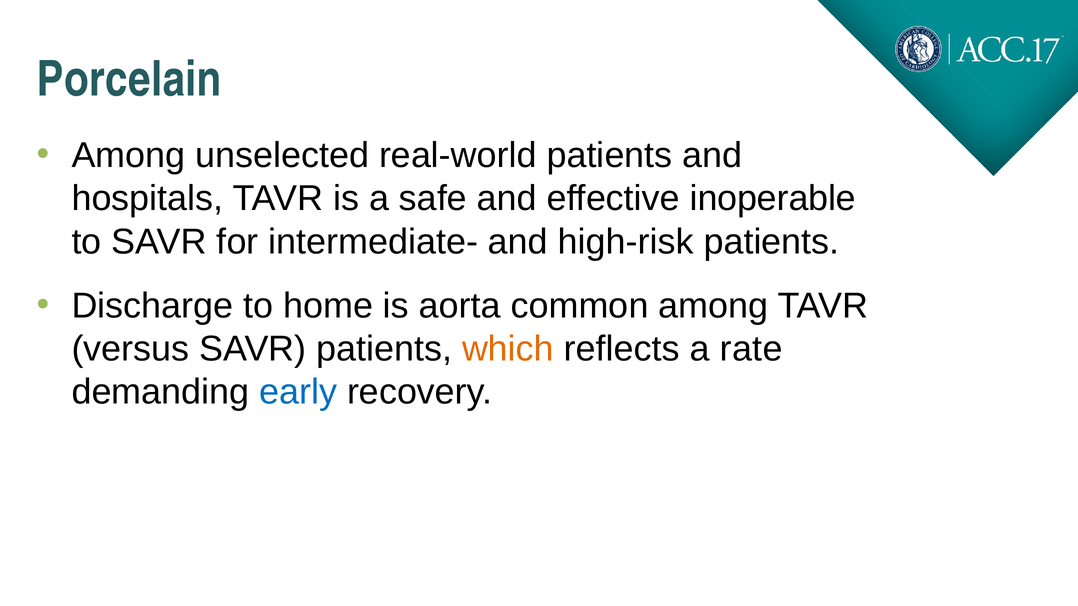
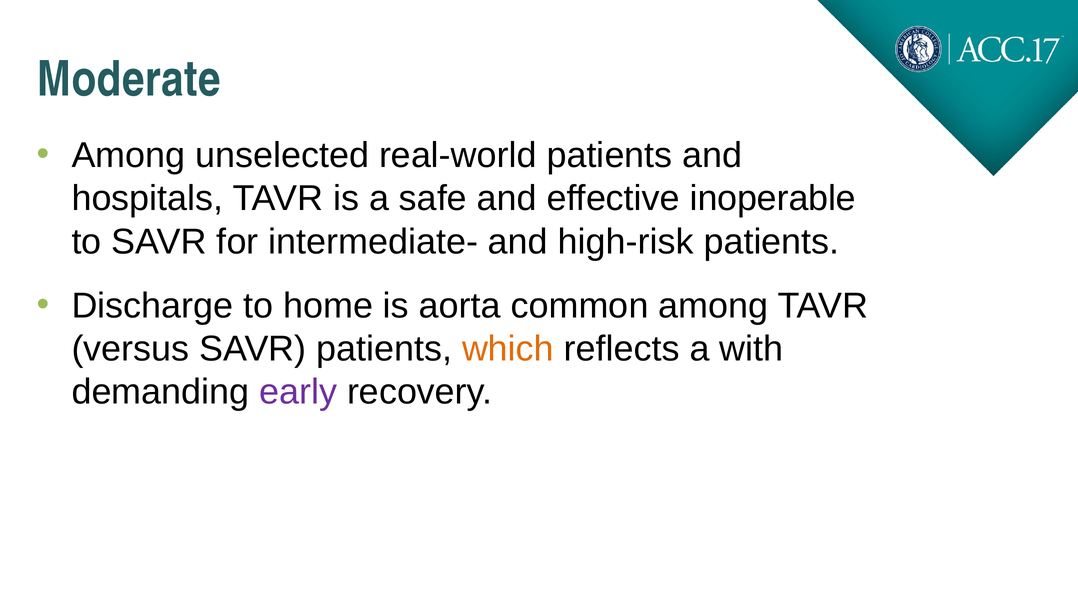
Porcelain: Porcelain -> Moderate (129, 79)
rate: rate -> with (751, 349)
early colour: blue -> purple (298, 392)
